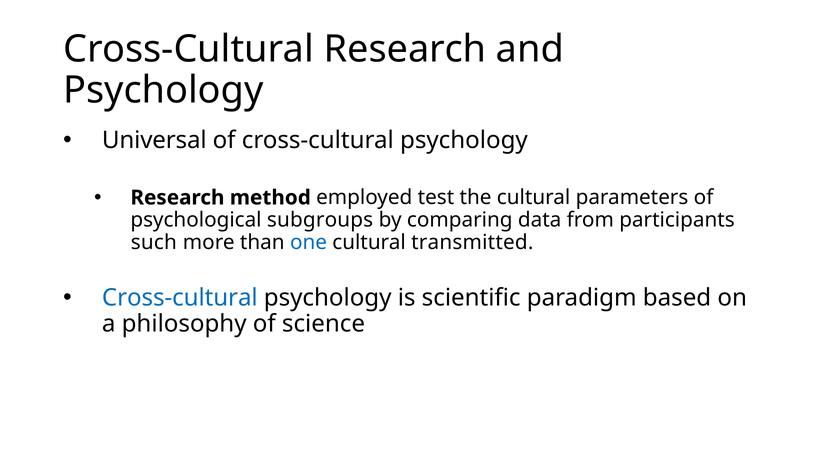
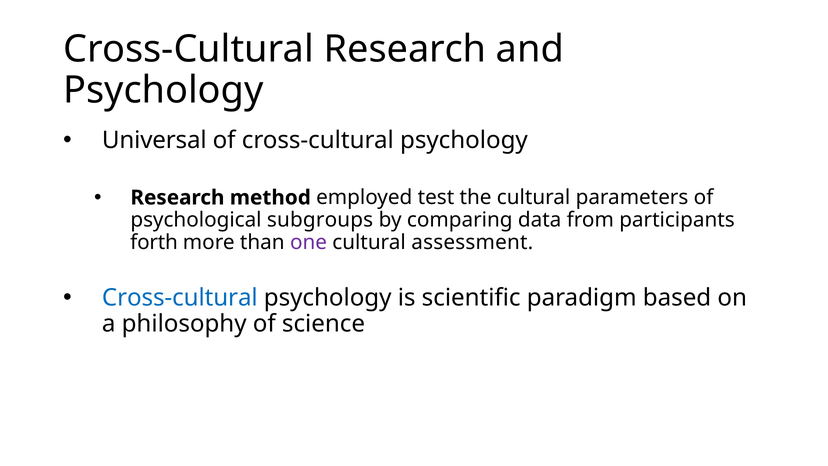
such: such -> forth (154, 242)
one colour: blue -> purple (308, 242)
transmitted: transmitted -> assessment (472, 242)
